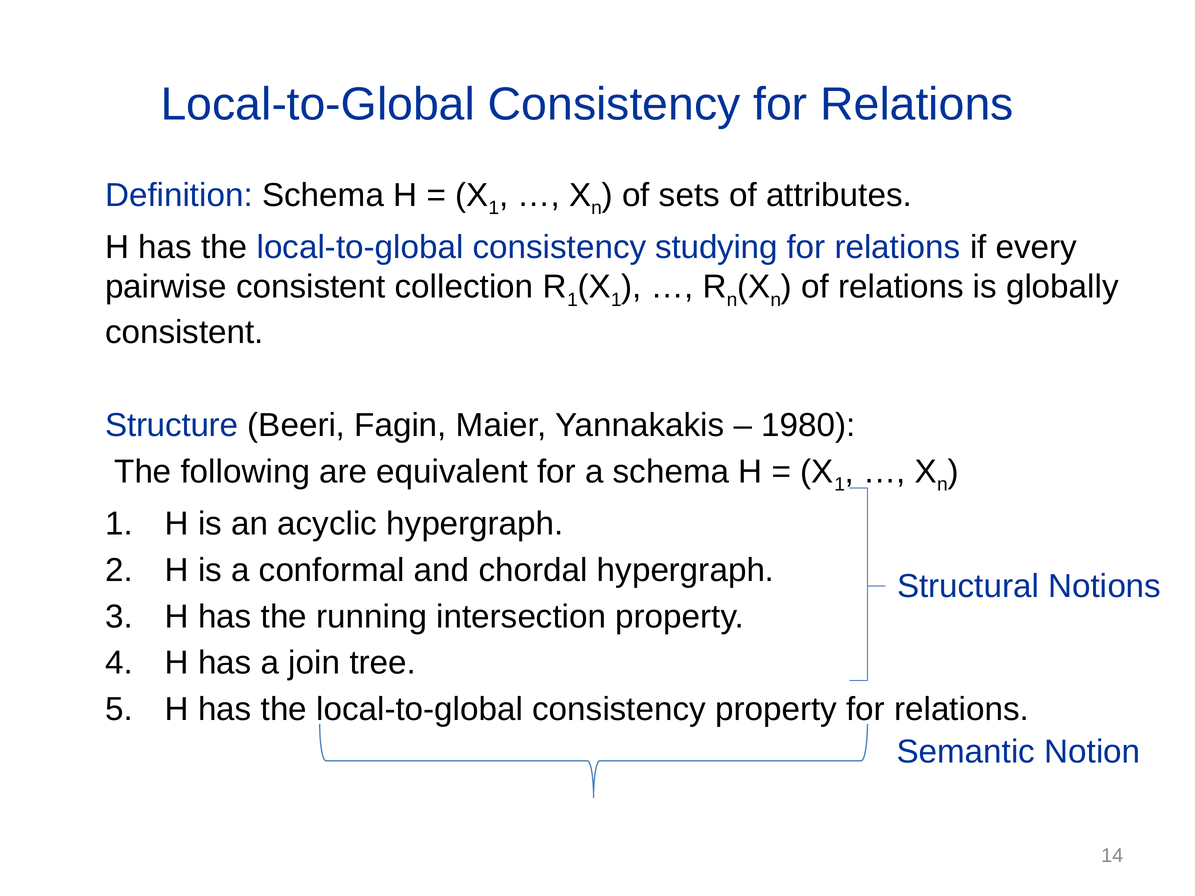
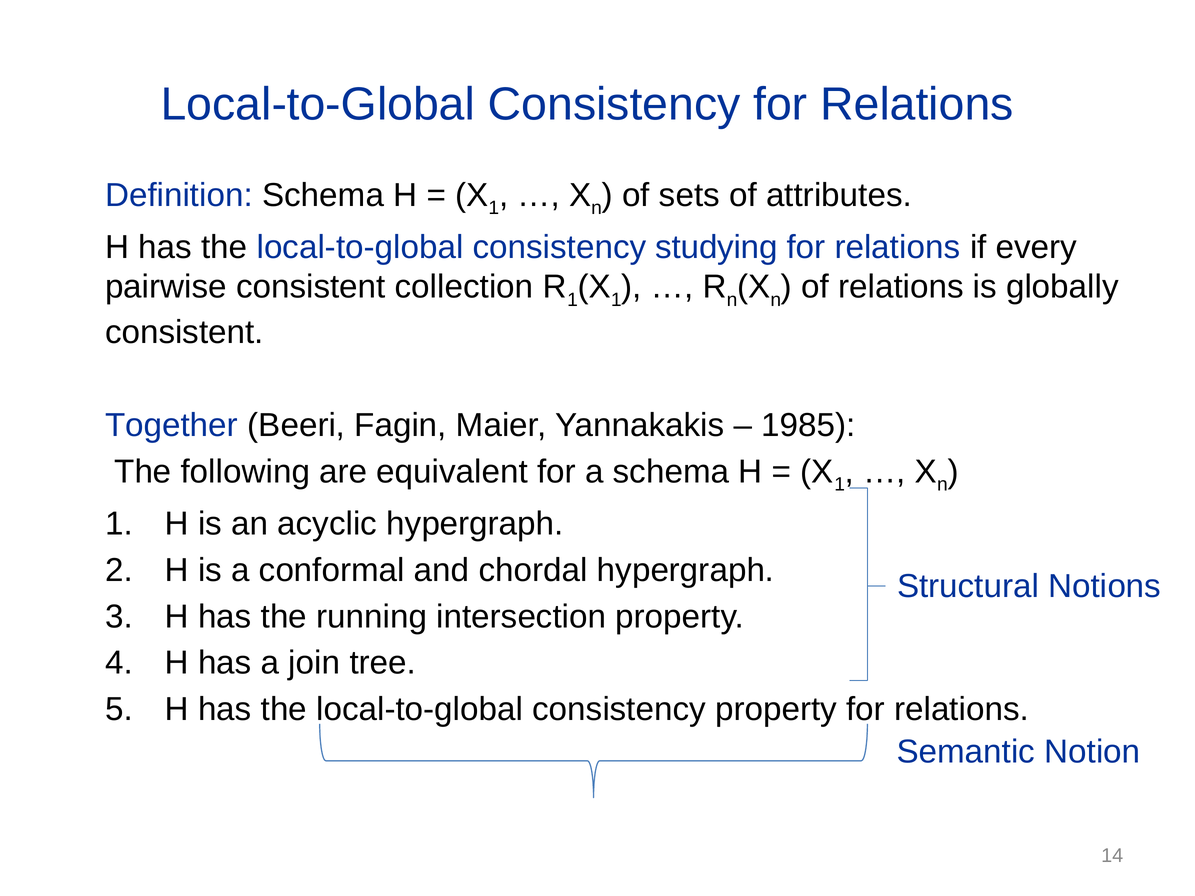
Structure: Structure -> Together (172, 425)
1980: 1980 -> 1985 (808, 425)
